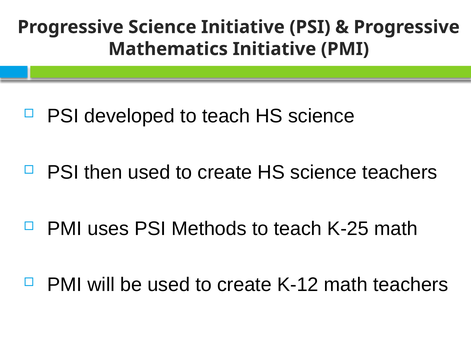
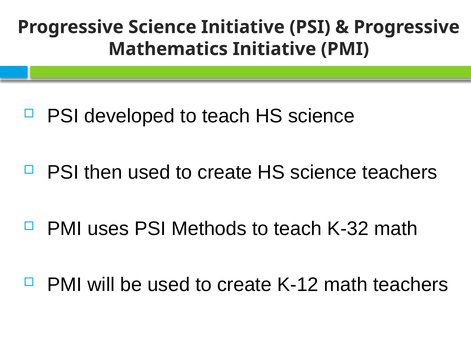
K-25: K-25 -> K-32 (348, 229)
